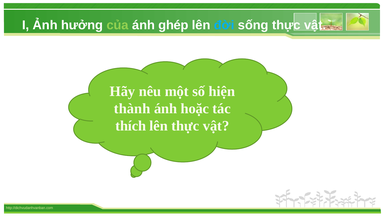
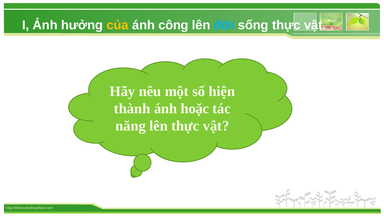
của colour: light green -> yellow (118, 25)
ghép: ghép -> công (173, 25)
thích: thích -> năng (131, 126)
